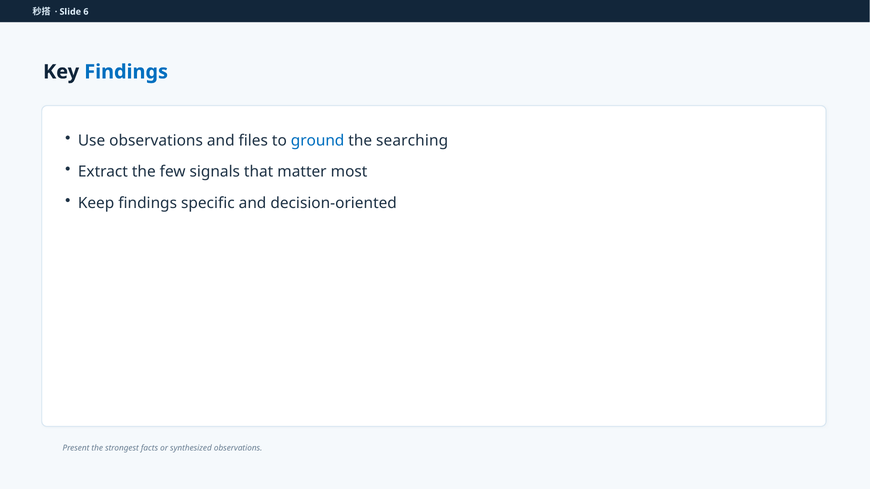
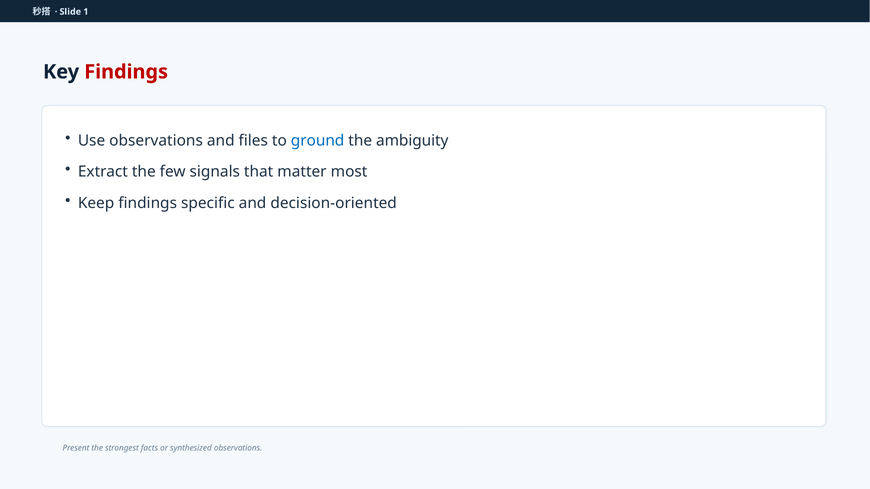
6: 6 -> 1 (86, 12)
Findings colour: blue -> red (126, 72)
searching: searching -> ambiguity (412, 141)
